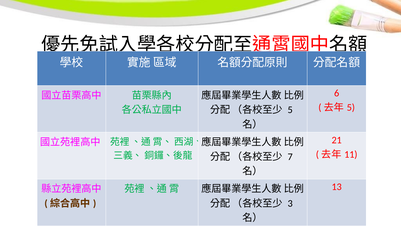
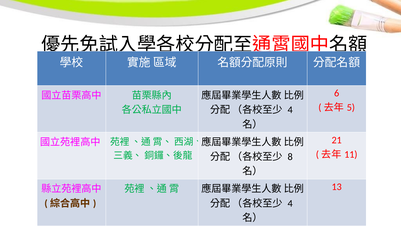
5: 5 -> 4 (290, 110)
7: 7 -> 8 (290, 156)
3: 3 -> 4 (290, 203)
